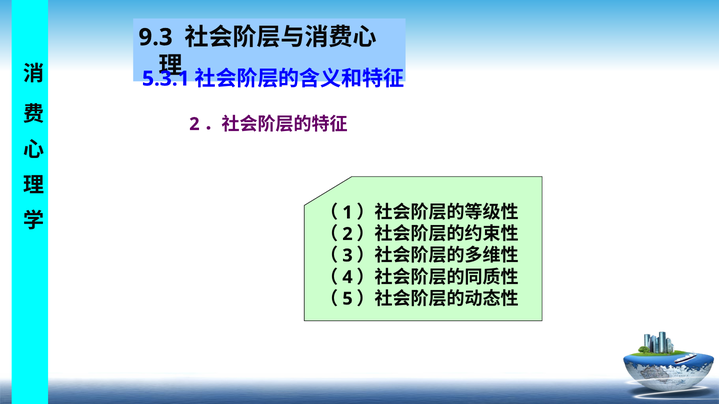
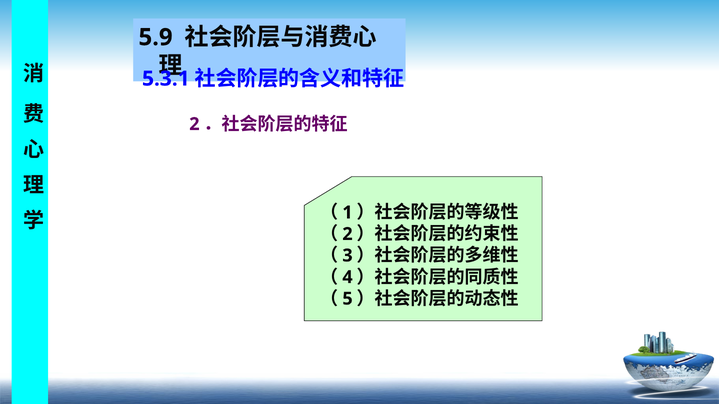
9.3: 9.3 -> 5.9 (156, 37)
